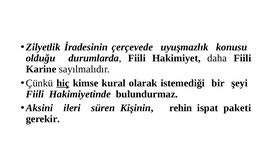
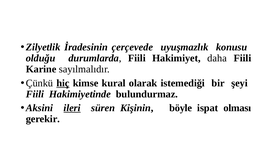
ileri underline: none -> present (72, 108)
rehin: rehin -> böyle (181, 108)
paketi: paketi -> olması (237, 108)
